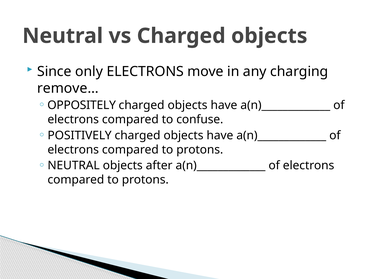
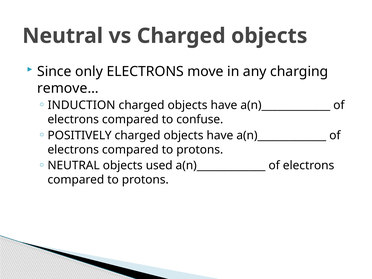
OPPOSITELY: OPPOSITELY -> INDUCTION (82, 105)
after: after -> used (159, 166)
